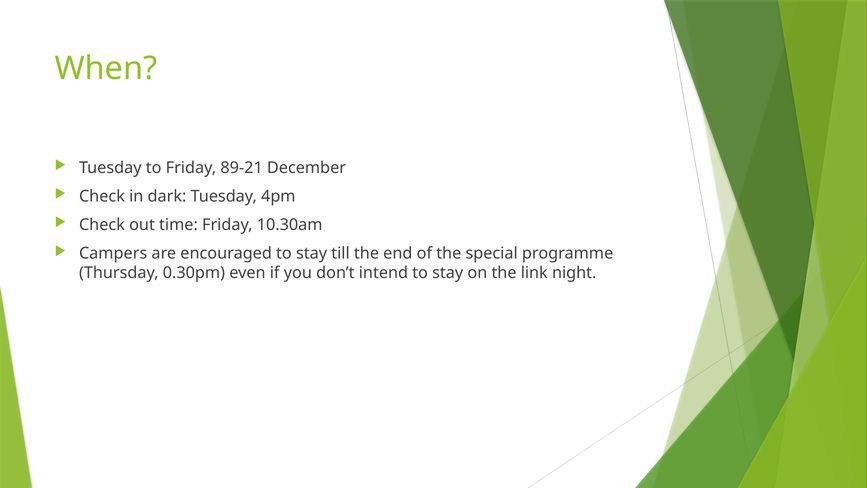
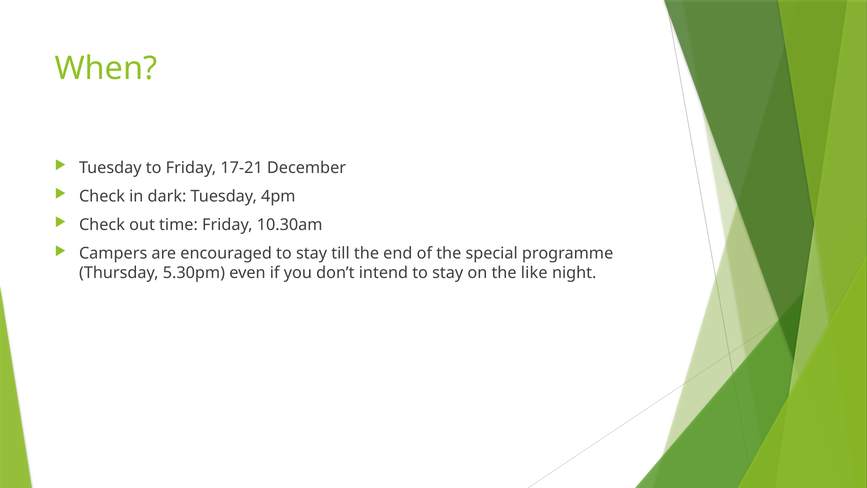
89-21: 89-21 -> 17-21 (242, 168)
0.30pm: 0.30pm -> 5.30pm (194, 273)
link: link -> like (534, 273)
